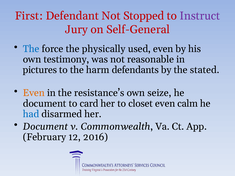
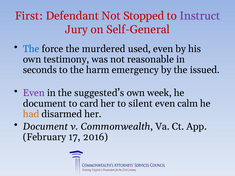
physically: physically -> murdered (104, 49)
pictures: pictures -> seconds (40, 70)
defendants: defendants -> emergency (135, 70)
stated: stated -> issued (205, 70)
Even colour: orange -> purple (34, 93)
resistance’s: resistance’s -> suggested’s (99, 93)
seize: seize -> week (159, 93)
closet: closet -> silent (141, 104)
had colour: blue -> orange (31, 114)
12: 12 -> 17 (74, 137)
